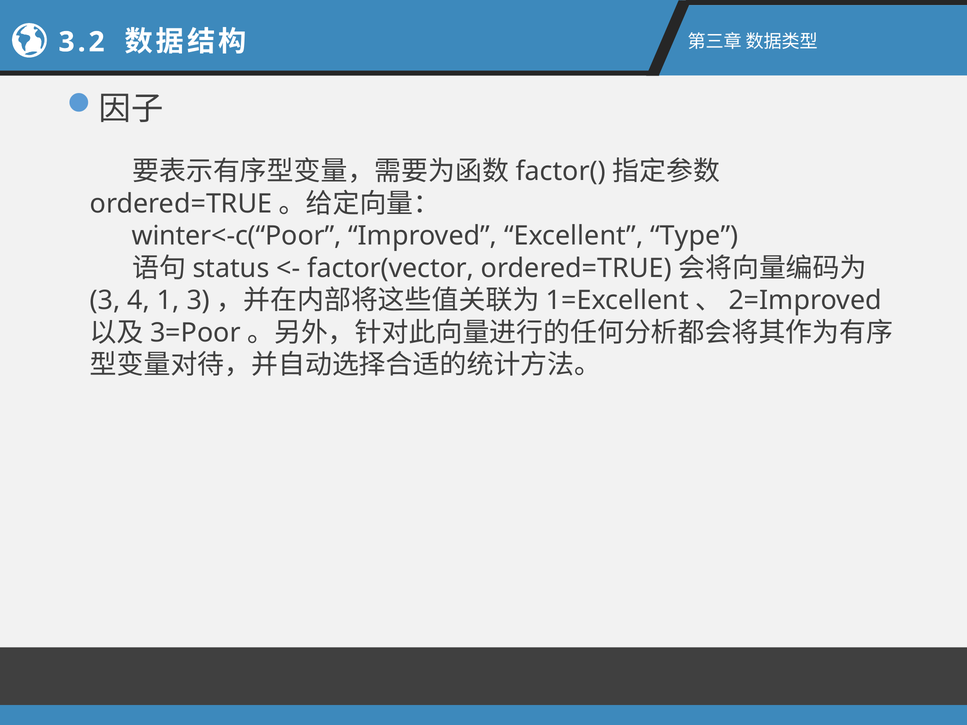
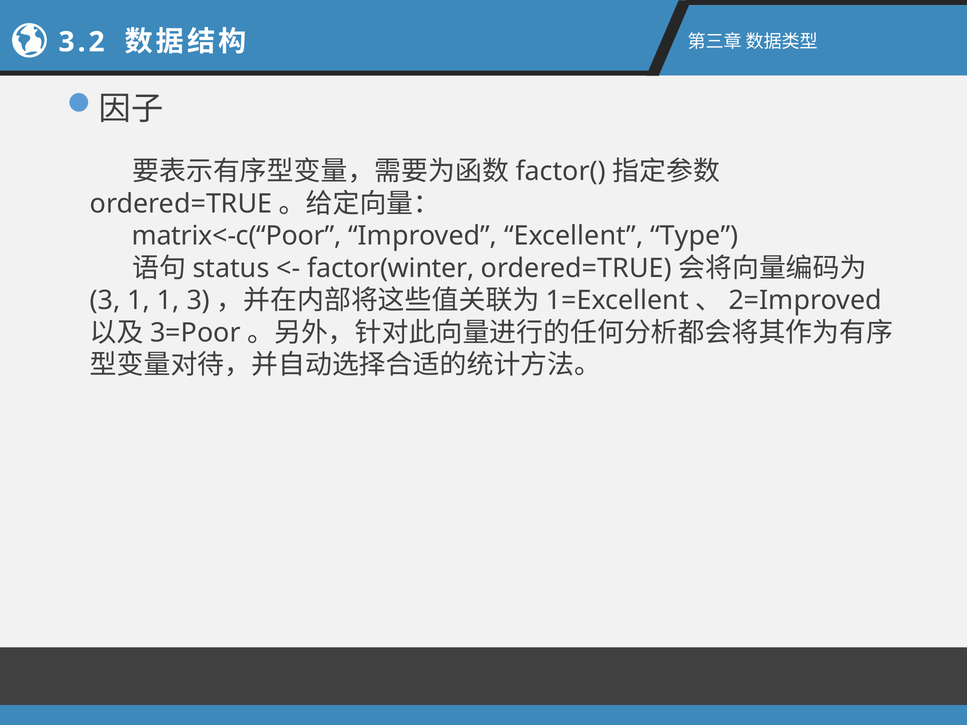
winter<-c(“Poor: winter<-c(“Poor -> matrix<-c(“Poor (237, 236)
factor(vector: factor(vector -> factor(winter (391, 268)
4: 4 -> 1 (139, 301)
